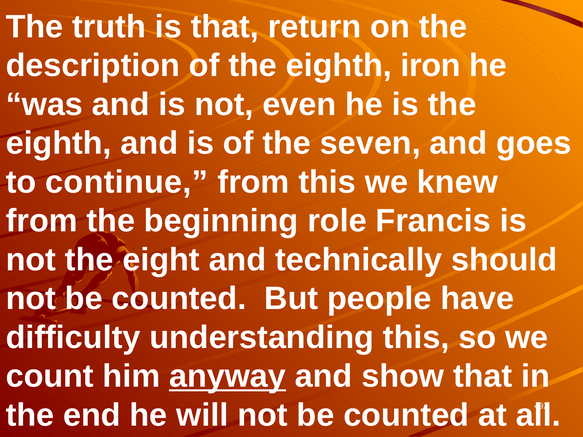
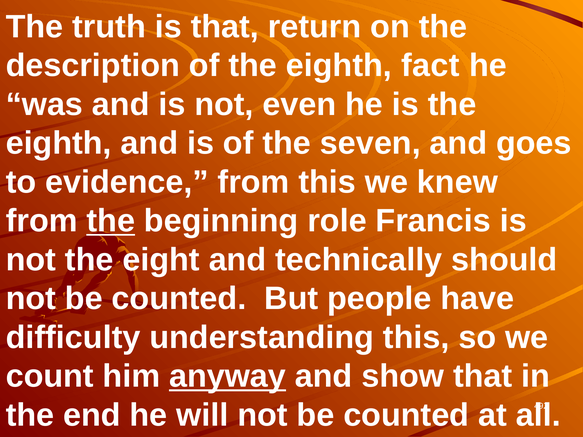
iron: iron -> fact (430, 66)
continue: continue -> evidence (127, 182)
the underline: none -> present (111, 221)
